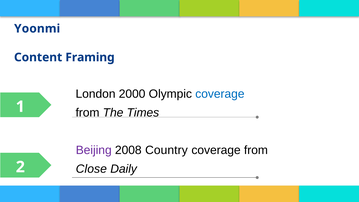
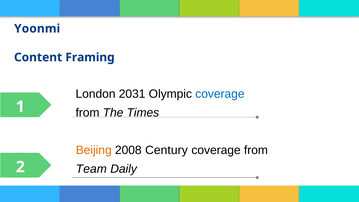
2000: 2000 -> 2031 (132, 94)
Beijing colour: purple -> orange (94, 150)
Country: Country -> Century (166, 150)
Close: Close -> Team (91, 169)
